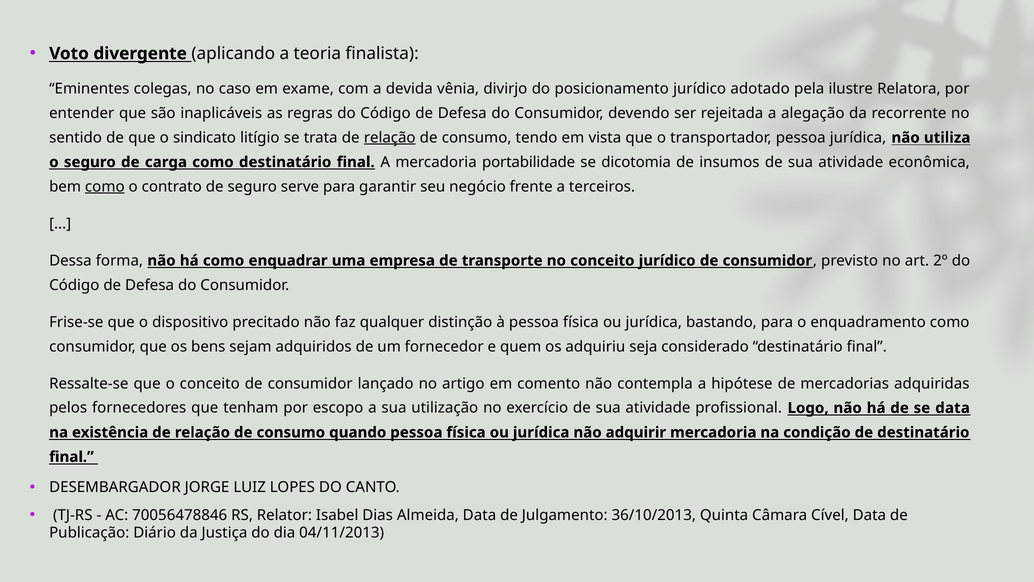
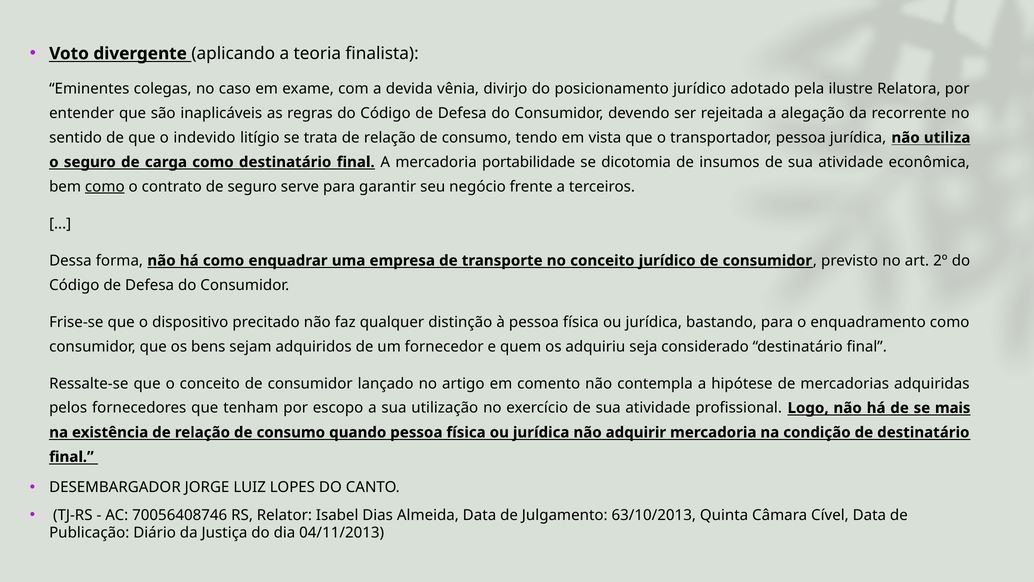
sindicato: sindicato -> indevido (204, 138)
relação underline: present -> none (390, 138)
se data: data -> mais (953, 408)
70056478846: 70056478846 -> 70056408746 (180, 515)
36/10/2013: 36/10/2013 -> 63/10/2013 (654, 515)
